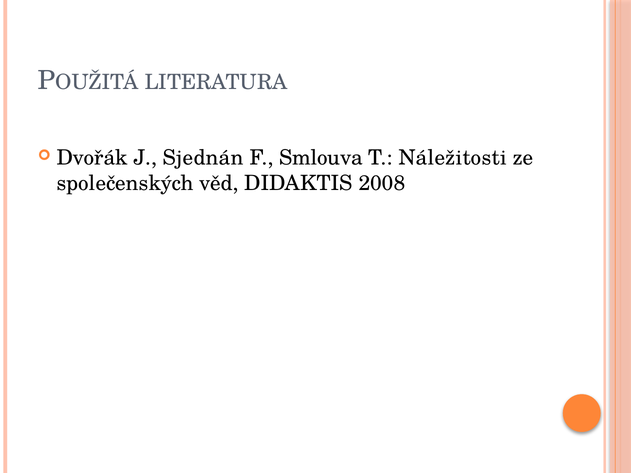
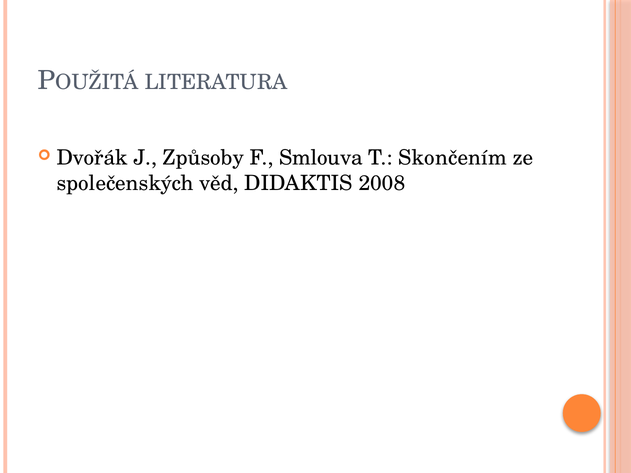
Sjednán: Sjednán -> Způsoby (203, 158)
Náležitosti: Náležitosti -> Skončením (453, 158)
